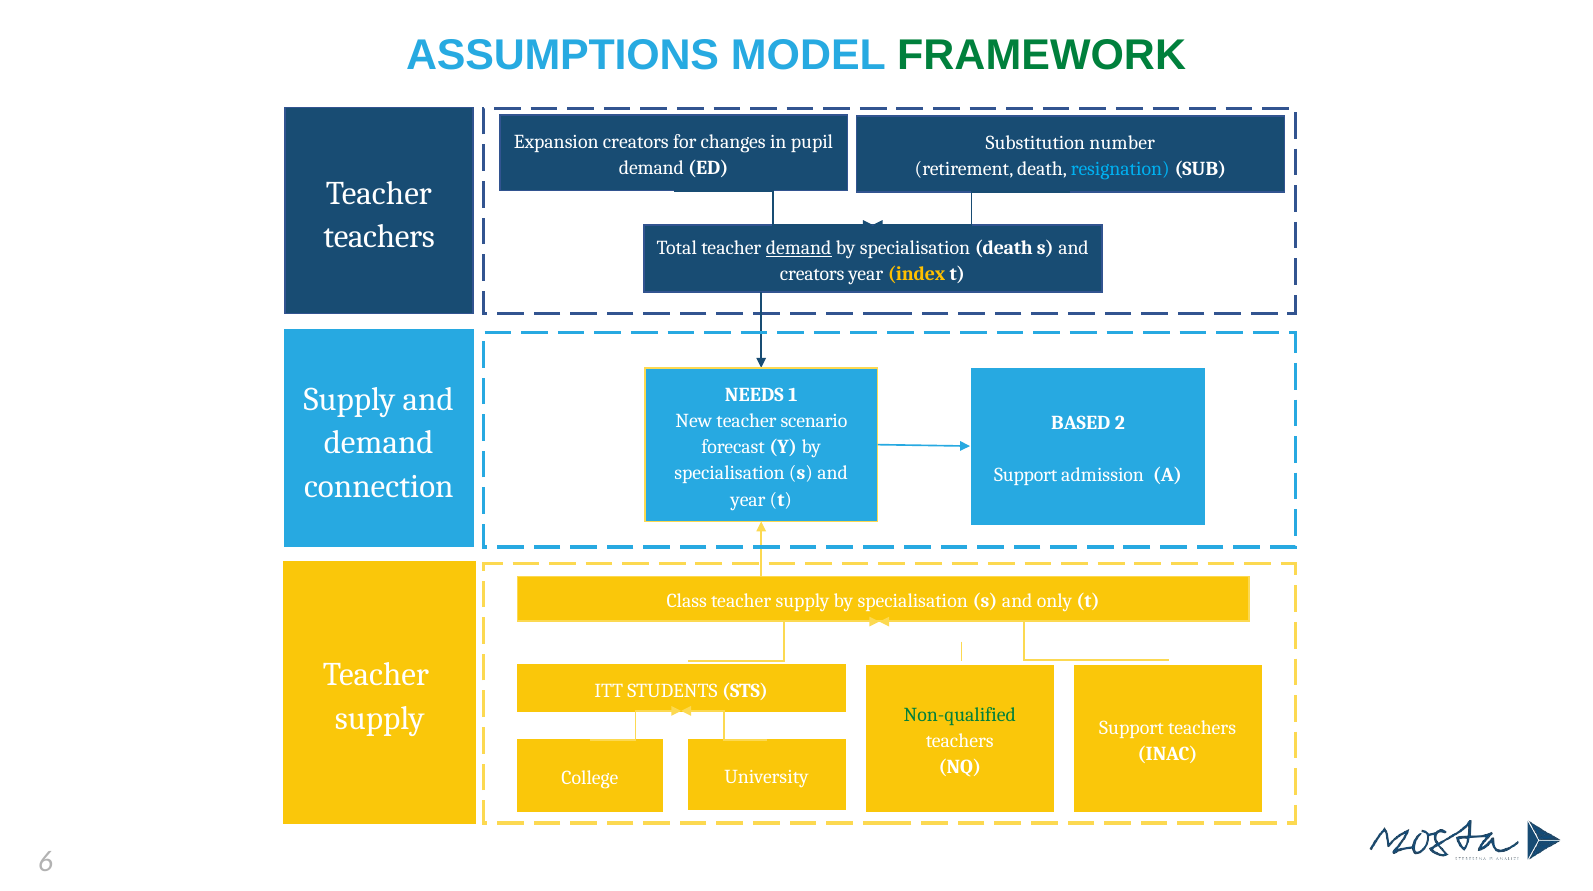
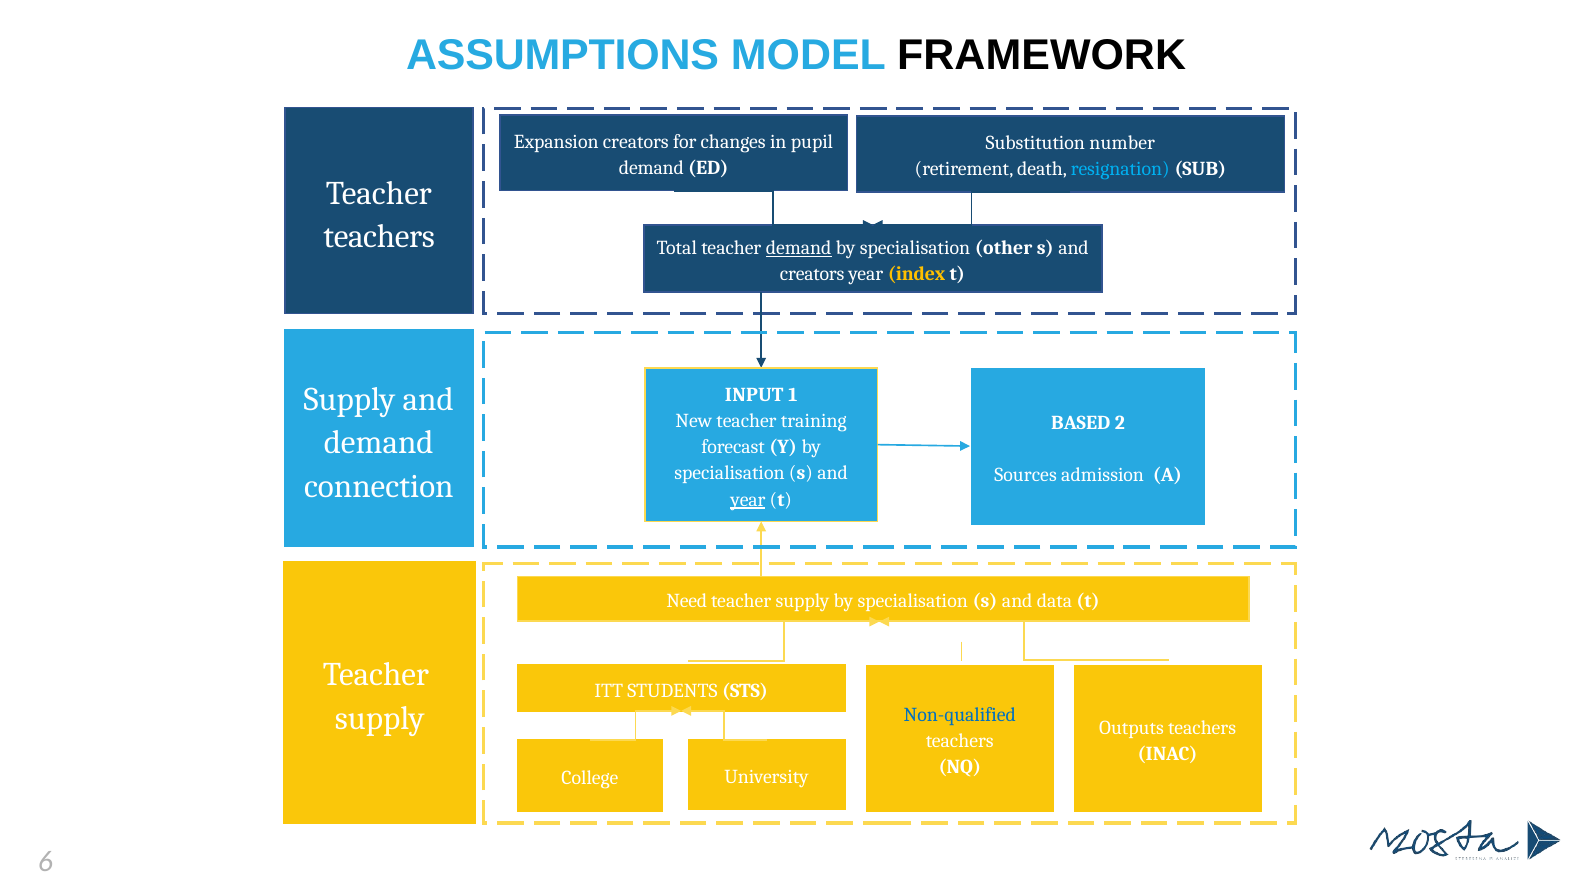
FRAMEWORK colour: green -> black (1042, 55)
specialisation death: death -> other (1004, 248)
NEEDS: NEEDS -> INPUT (754, 395)
scenario: scenario -> training (814, 421)
Support: Support -> Sources (1026, 475)
year underline: none -> present (748, 499)
Class: Class -> Need (687, 601)
only: only -> data (1054, 601)
Non-qualified colour: green -> blue (960, 714)
Support: Support -> Outputs (1131, 727)
